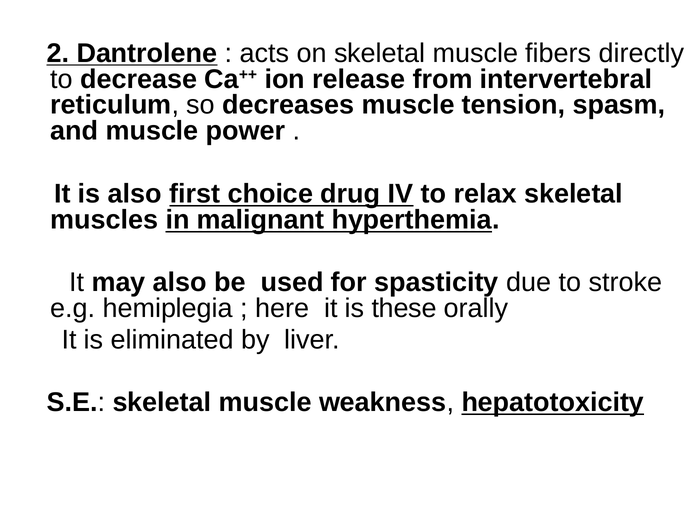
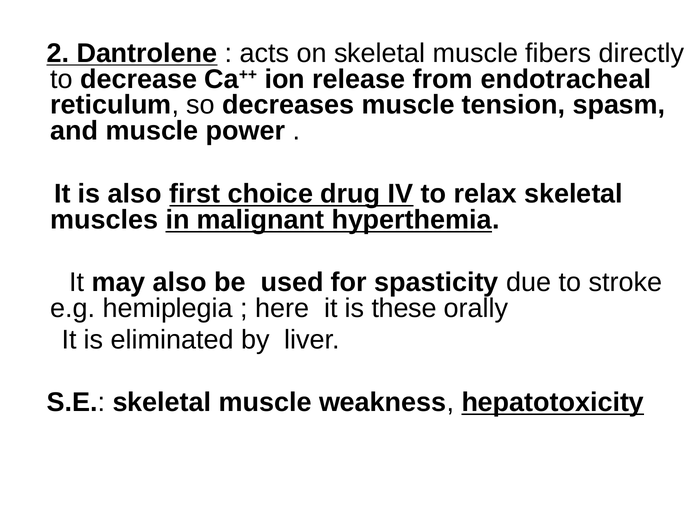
intervertebral: intervertebral -> endotracheal (566, 79)
